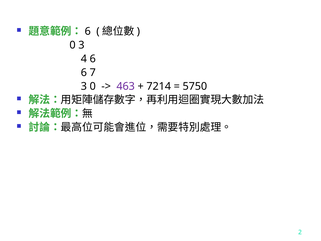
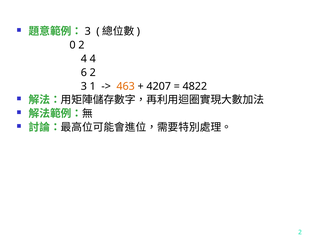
6: 6 -> 3 (88, 31)
0 3: 3 -> 2 (81, 45)
4 6: 6 -> 4 (93, 59)
6 7: 7 -> 2 (93, 72)
3 0: 0 -> 1 (93, 86)
463 colour: purple -> orange (126, 86)
7214: 7214 -> 4207 (159, 86)
5750: 5750 -> 4822 (195, 86)
